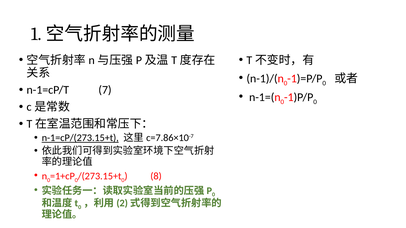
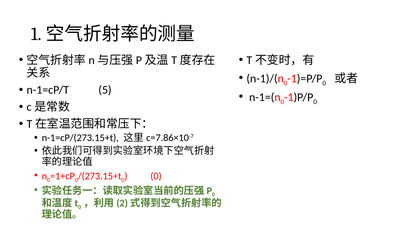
7: 7 -> 5 (105, 90)
n-1=cP/(273.15+t underline: present -> none (80, 138)
8: 8 -> 0 (156, 176)
